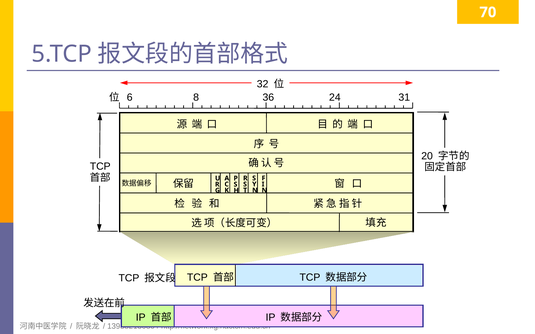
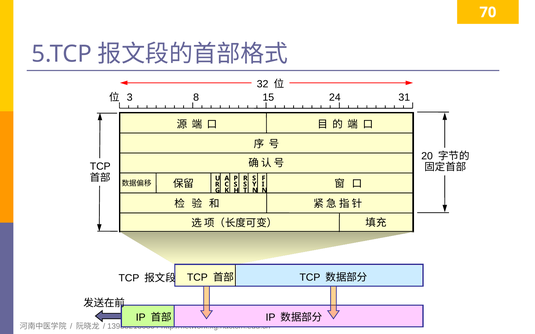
6: 6 -> 3 (130, 98)
36: 36 -> 15 (268, 98)
